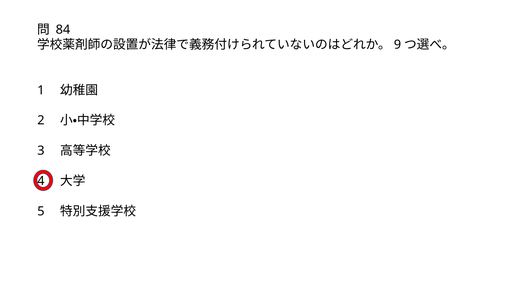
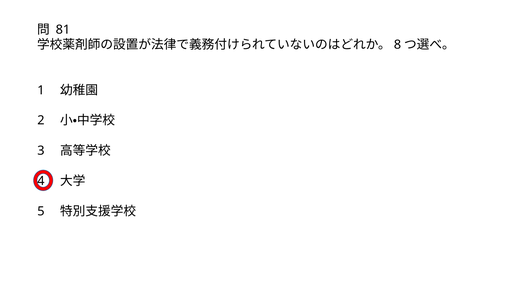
84: 84 -> 81 (63, 30)
9: 9 -> 8 (397, 45)
